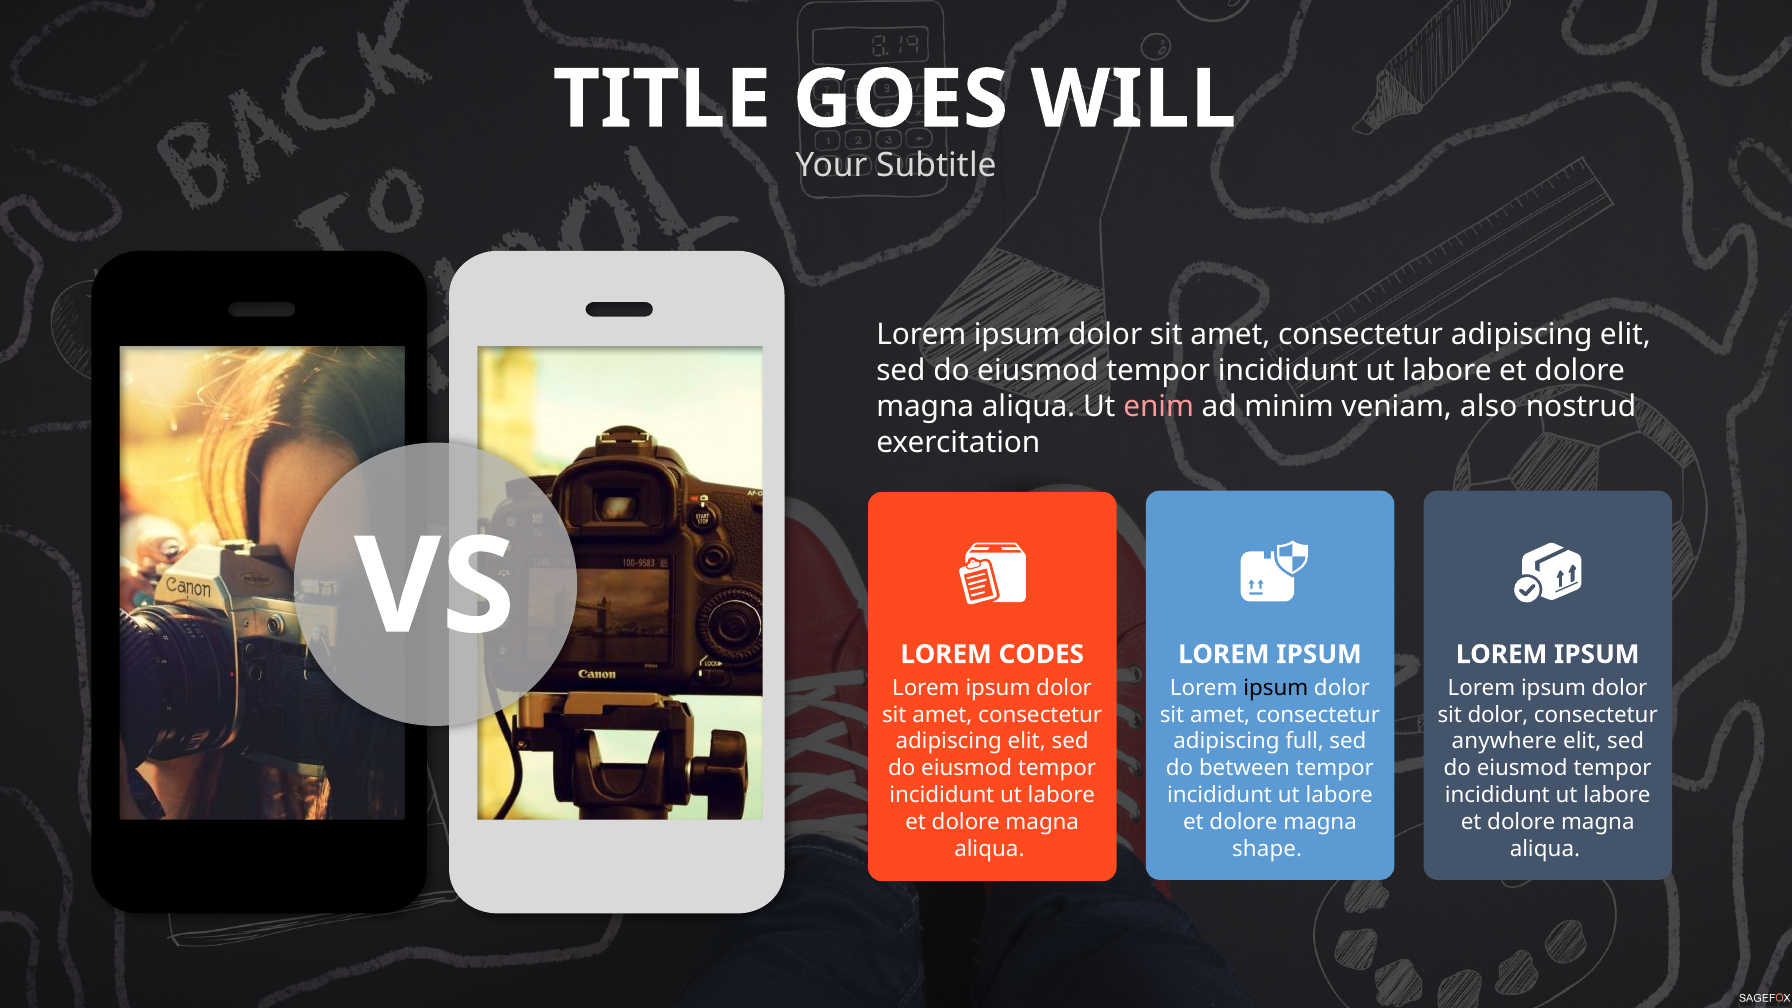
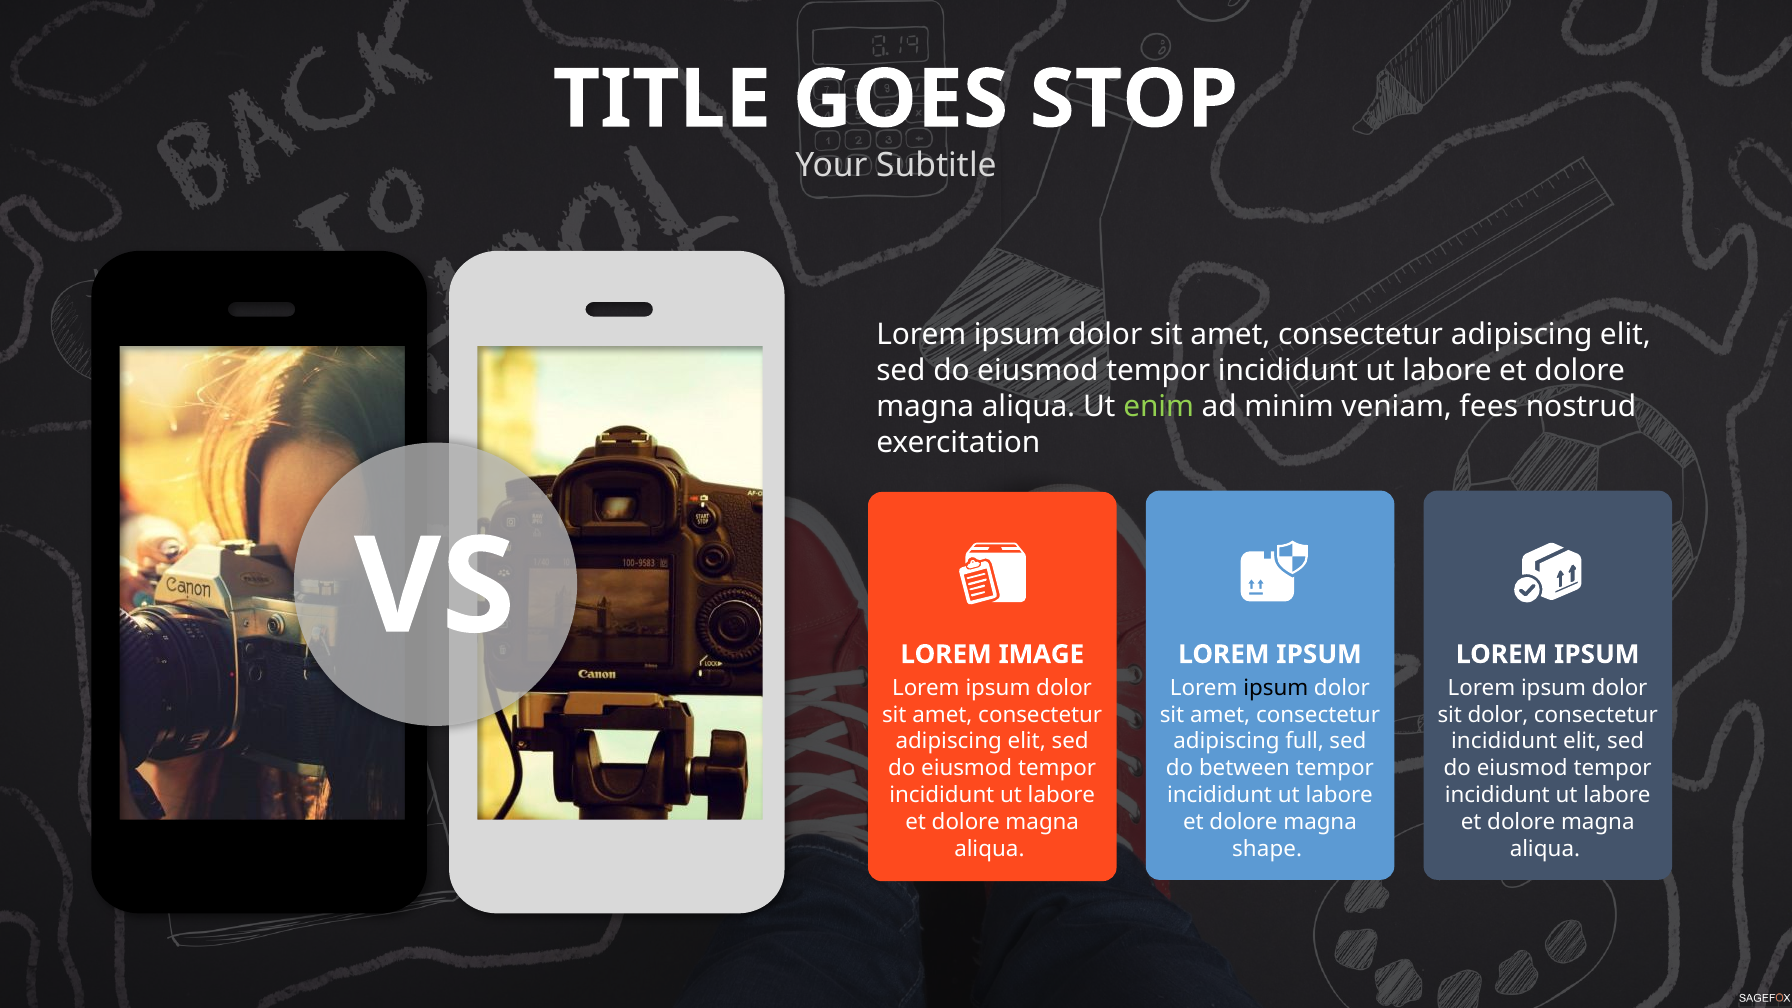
WILL: WILL -> STOP (1134, 100)
enim colour: pink -> light green (1159, 406)
also: also -> fees (1489, 406)
CODES: CODES -> IMAGE (1041, 654)
anywhere: anywhere -> incididunt (1504, 741)
